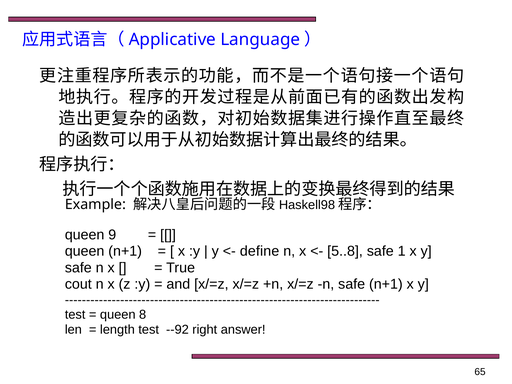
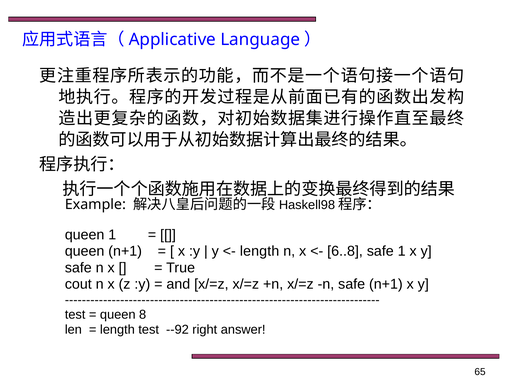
queen 9: 9 -> 1 (112, 235)
define: define -> length (260, 251)
5..8: 5..8 -> 6..8 (345, 251)
